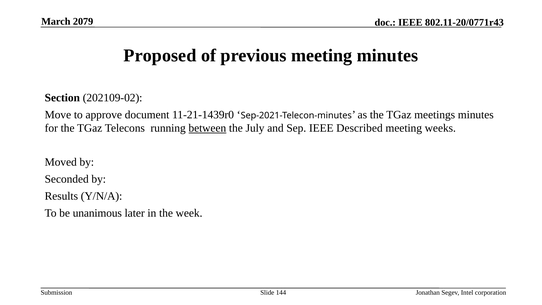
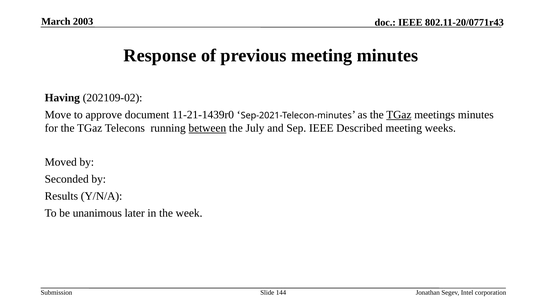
2079: 2079 -> 2003 (83, 22)
Proposed: Proposed -> Response (160, 55)
Section: Section -> Having (62, 98)
TGaz underline: none -> present (399, 115)
